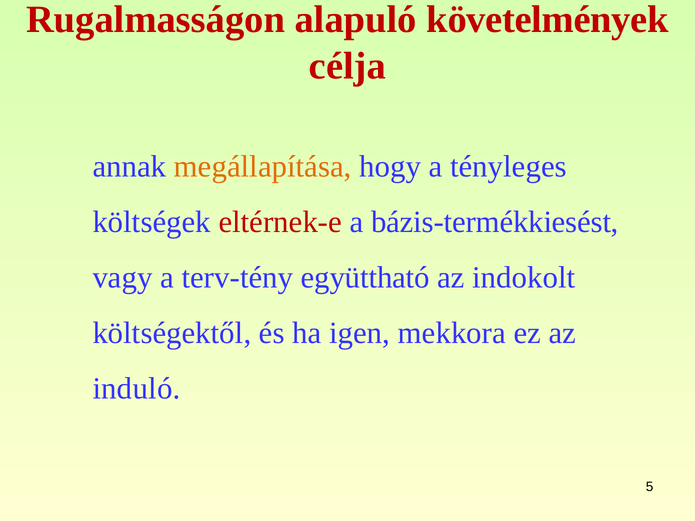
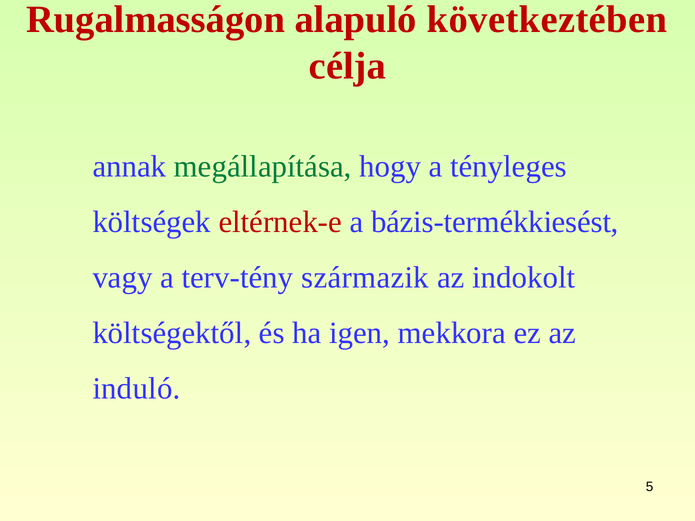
követelmények: követelmények -> következtében (547, 20)
megállapítása colour: orange -> green (263, 166)
együttható: együttható -> származik (365, 278)
